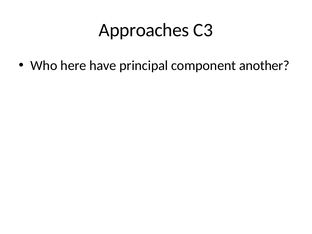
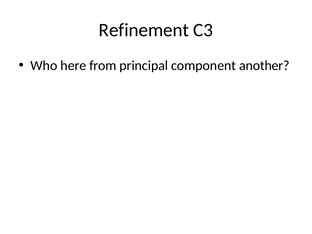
Approaches: Approaches -> Refinement (144, 30)
have: have -> from (103, 65)
